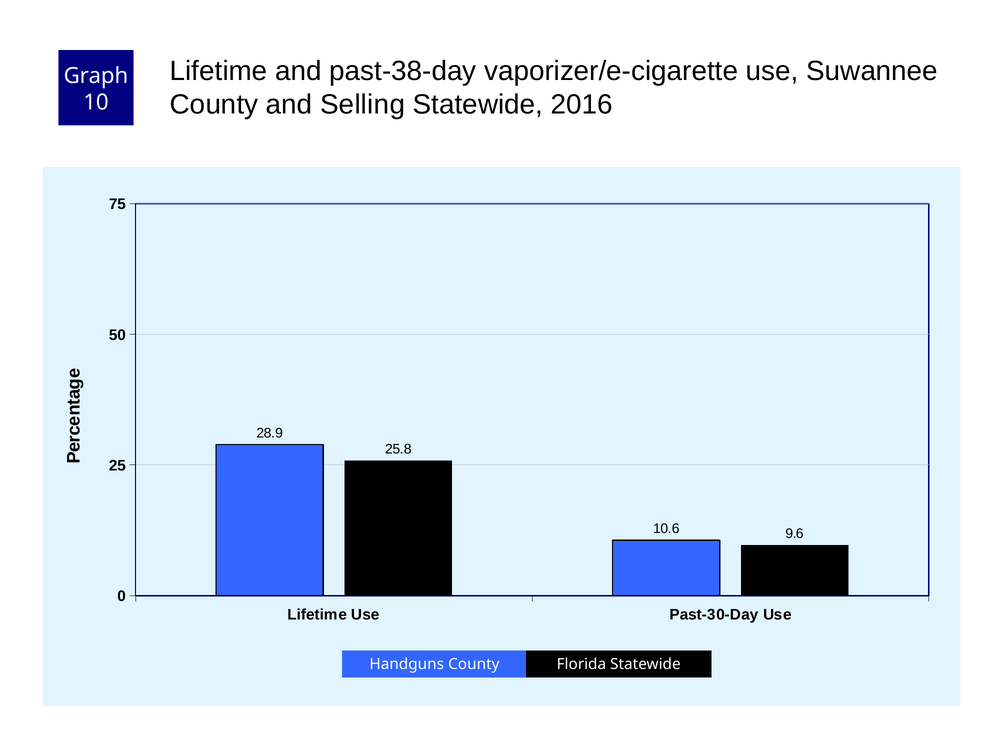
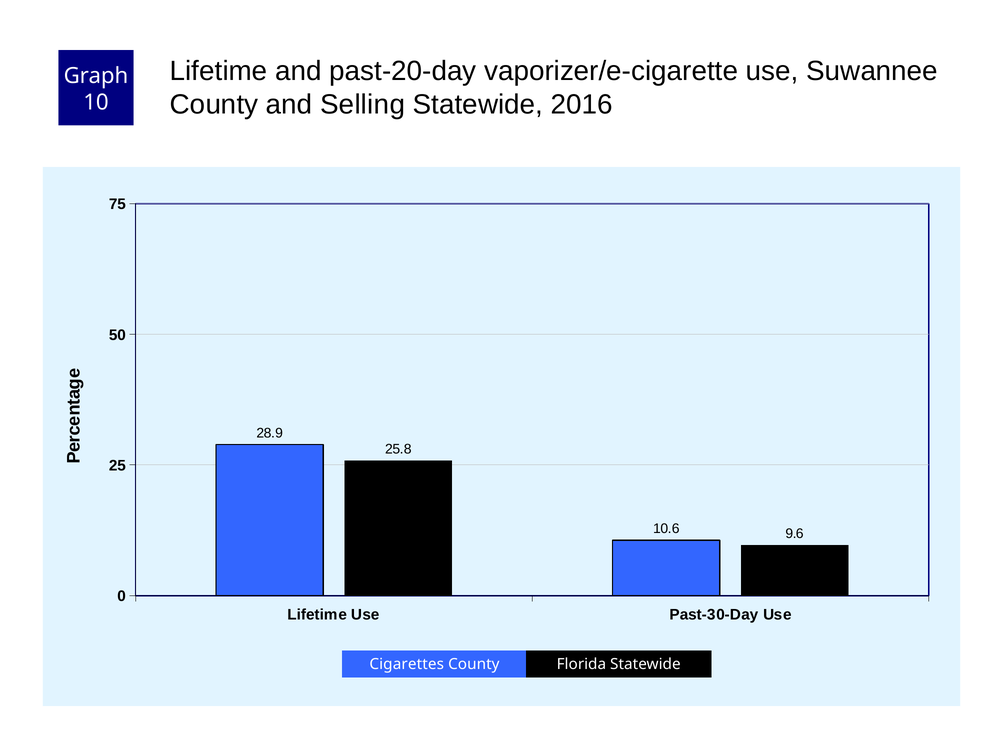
past-38-day: past-38-day -> past-20-day (403, 71)
Handguns: Handguns -> Cigarettes (407, 664)
